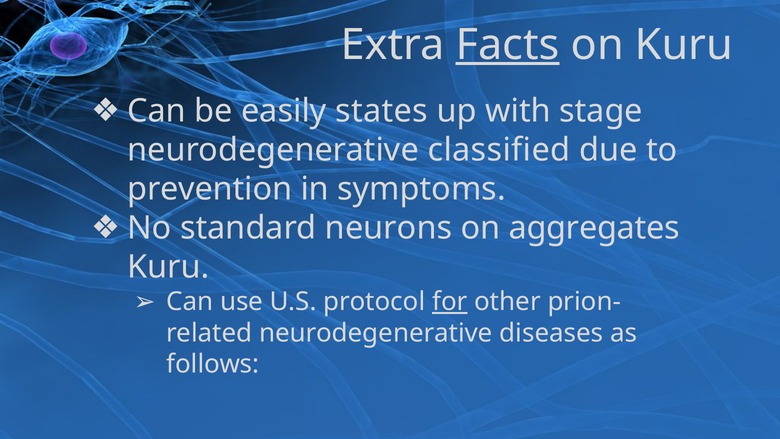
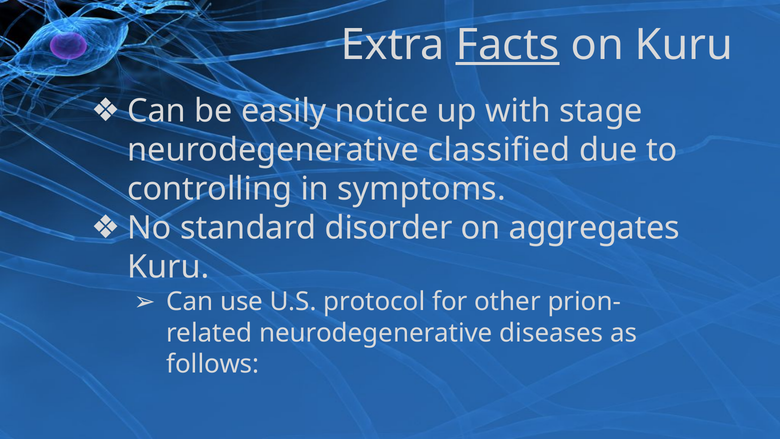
states: states -> notice (382, 111)
prevention: prevention -> controlling (210, 189)
neurons: neurons -> disorder (389, 228)
for underline: present -> none (450, 302)
